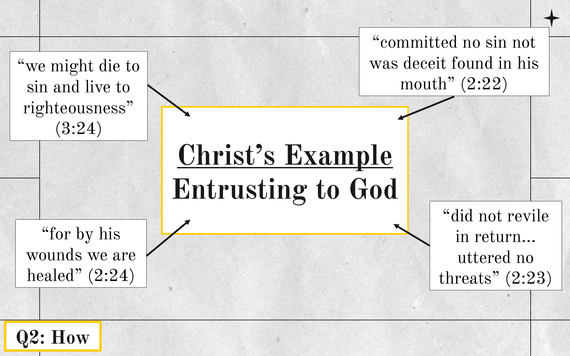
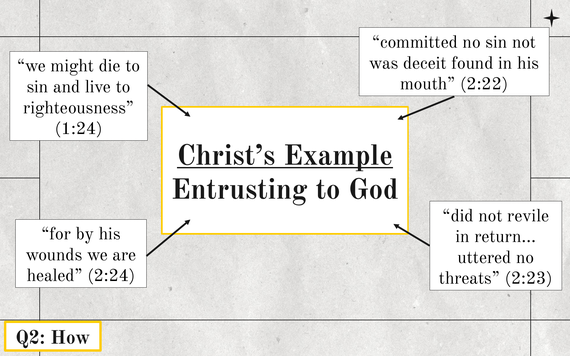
3:24: 3:24 -> 1:24 (79, 129)
